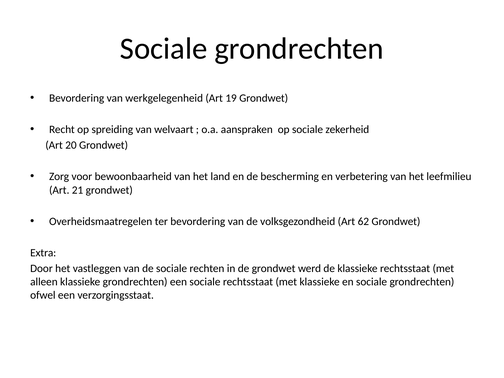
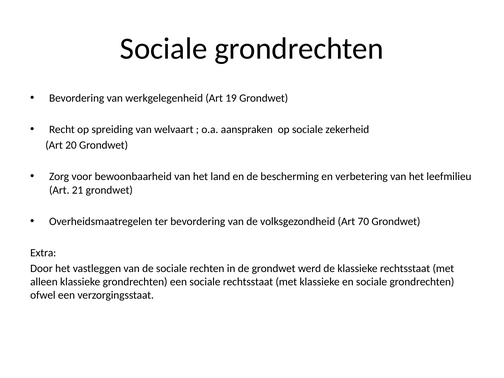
62: 62 -> 70 (363, 221)
